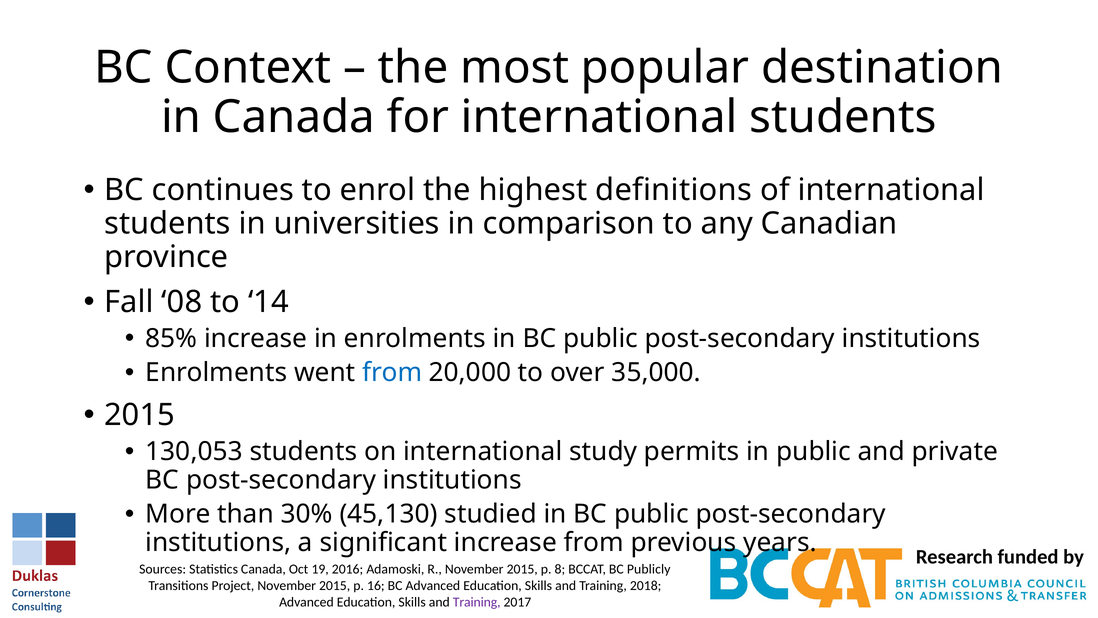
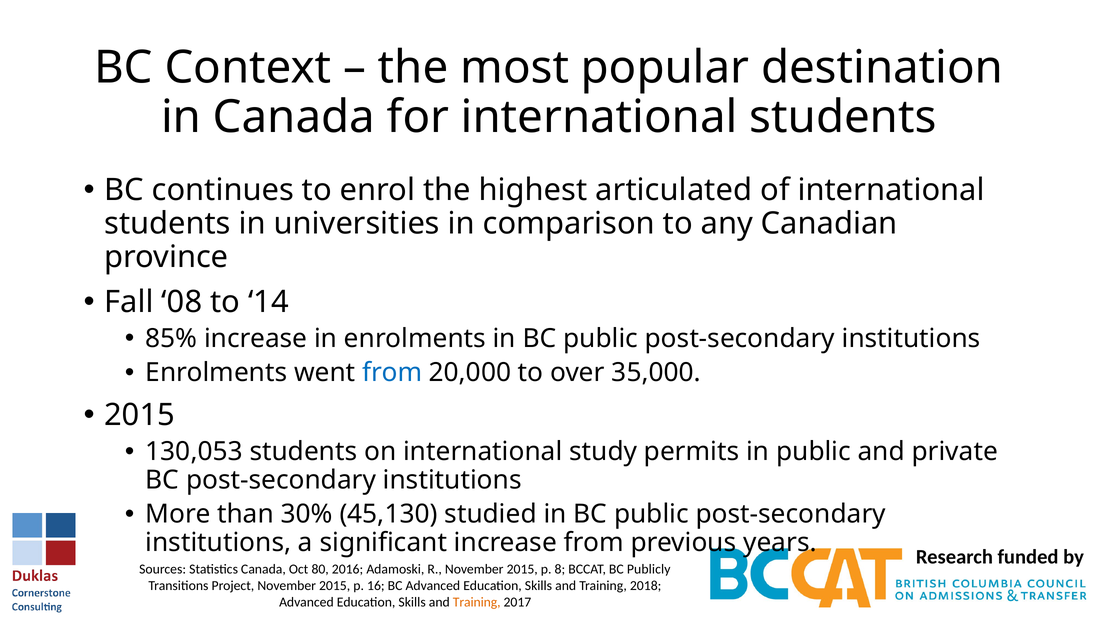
definitions: definitions -> articulated (674, 190)
19: 19 -> 80 (320, 569)
Training colour: purple -> orange (477, 602)
